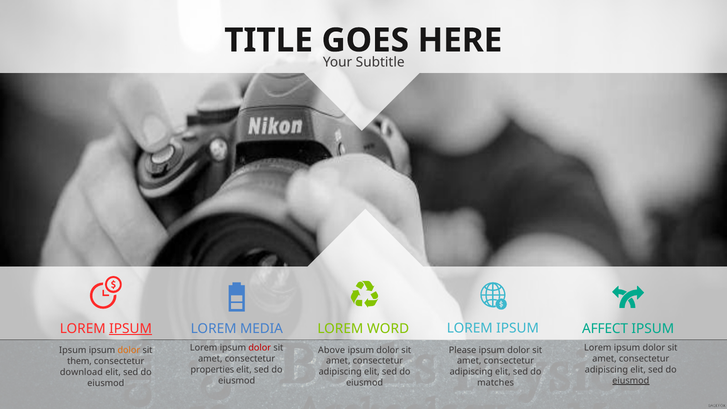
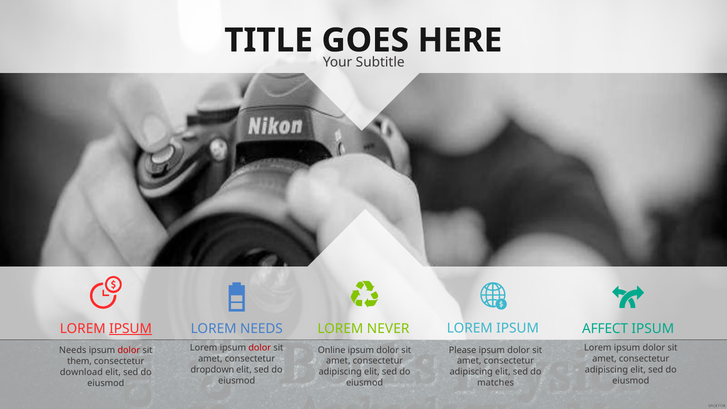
LOREM MEDIA: MEDIA -> NEEDS (261, 328)
WORD: WORD -> NEVER (388, 328)
Above: Above -> Online (332, 350)
Ipsum: Ipsum -> Needs (73, 350)
dolor colour: orange -> red (129, 350)
properties: properties -> dropdown (212, 370)
eiusmod underline: present -> none (631, 381)
